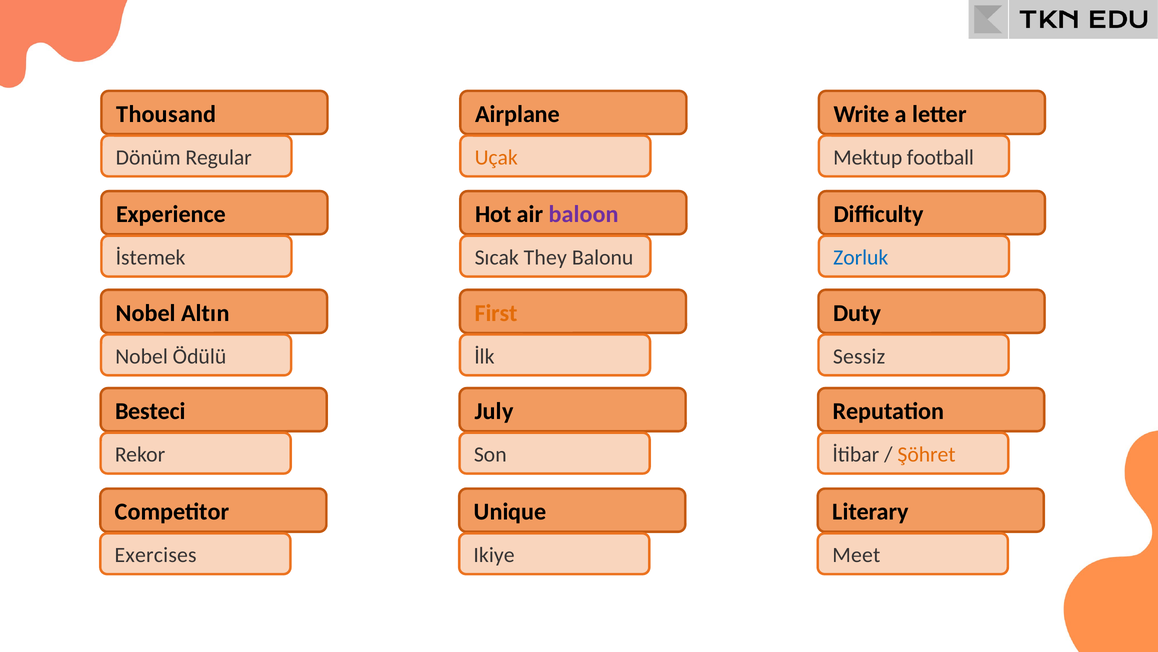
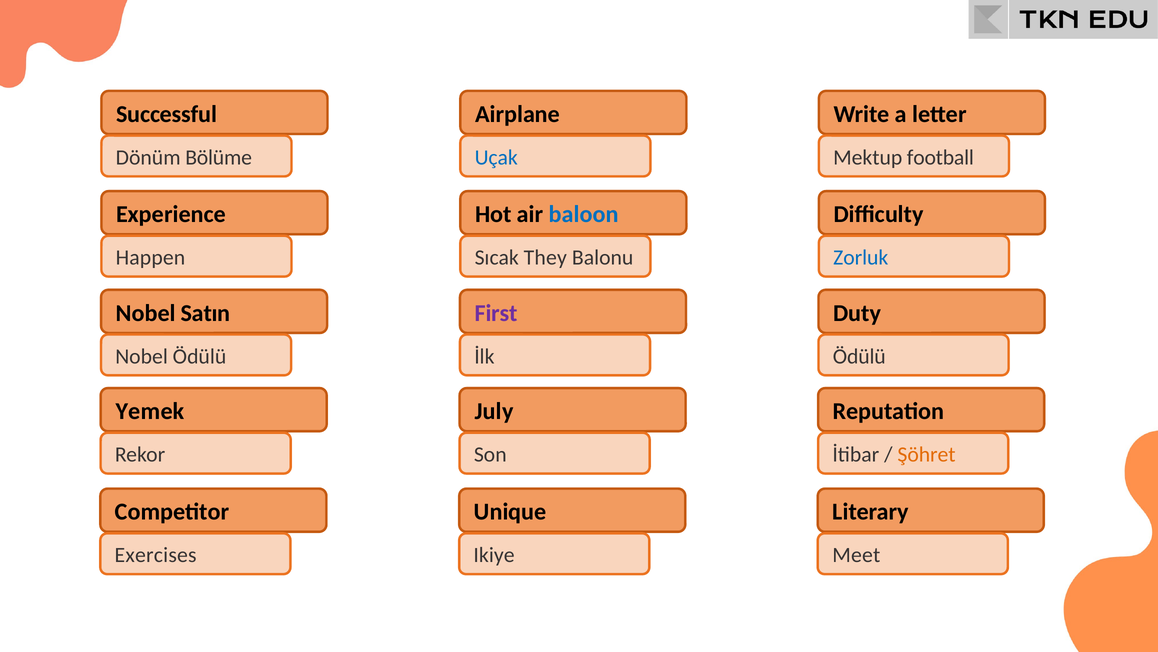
Thousand: Thousand -> Successful (167, 114)
Regular: Regular -> Bölüme (219, 157)
Uçak colour: orange -> blue (496, 157)
baloon colour: purple -> blue (584, 214)
İstemek: İstemek -> Happen (150, 257)
Altın: Altın -> Satın (206, 313)
First colour: orange -> purple (496, 313)
Sessiz: Sessiz -> Ödülü (859, 356)
Besteci: Besteci -> Yemek (150, 411)
